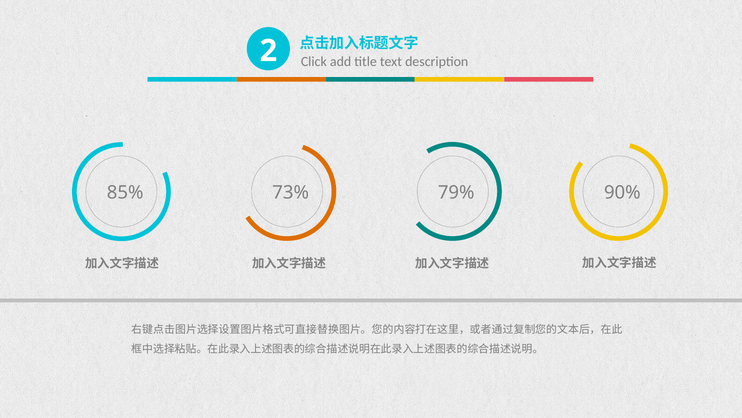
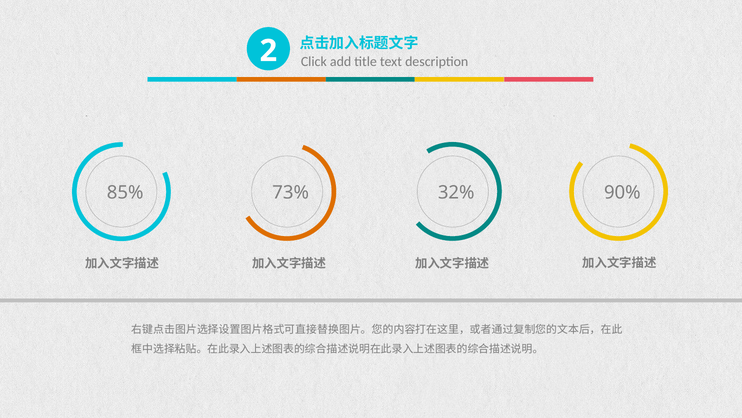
79%: 79% -> 32% (456, 193)
